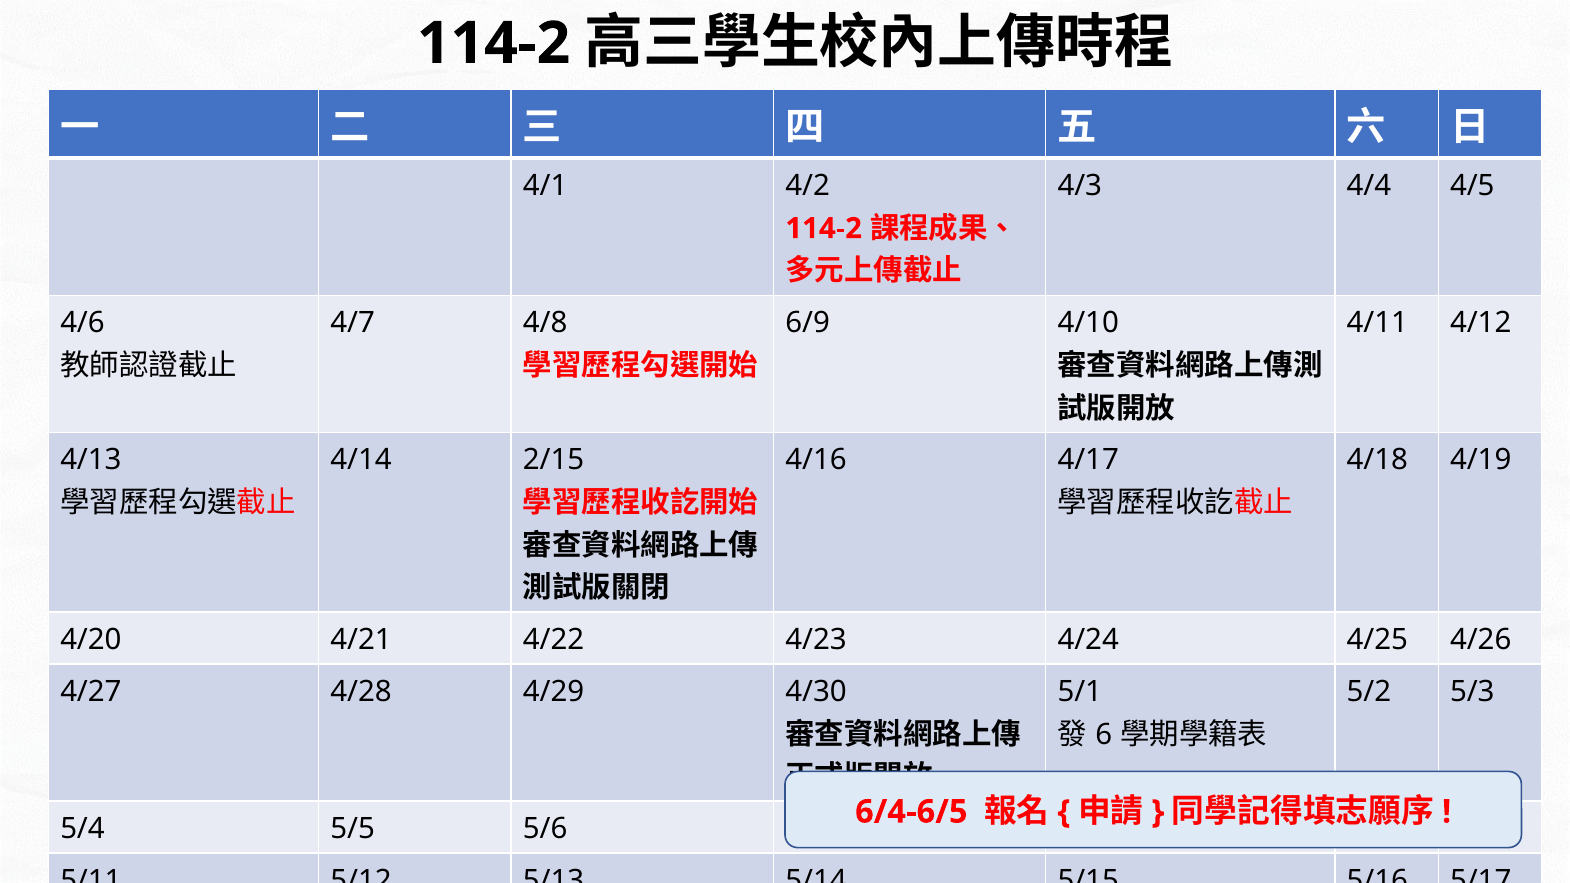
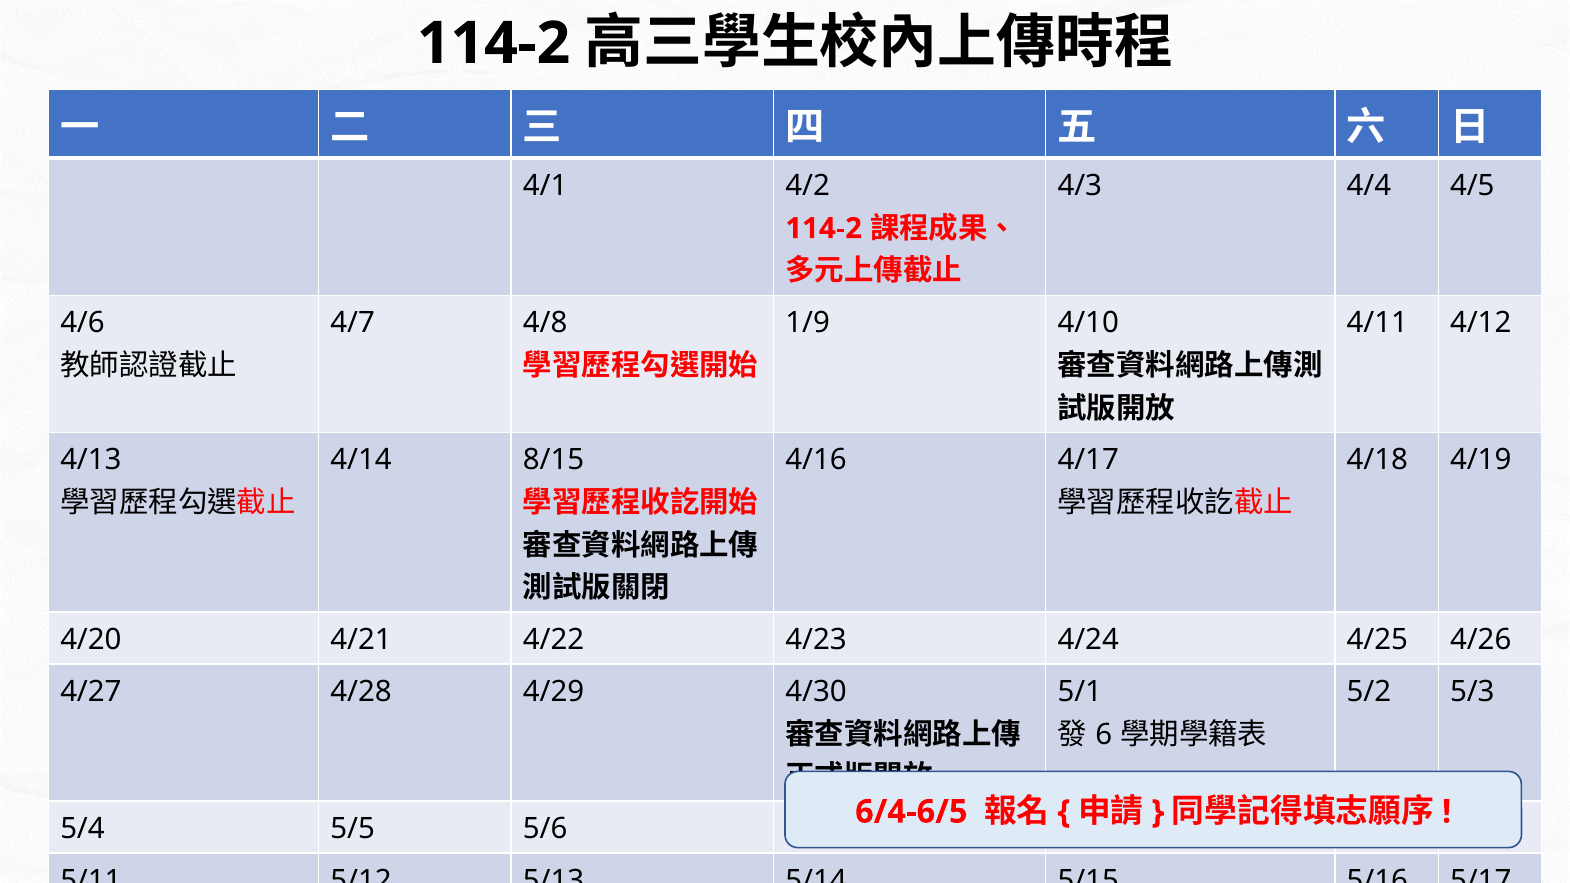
6/9: 6/9 -> 1/9 (808, 323)
2/15: 2/15 -> 8/15 (554, 460)
